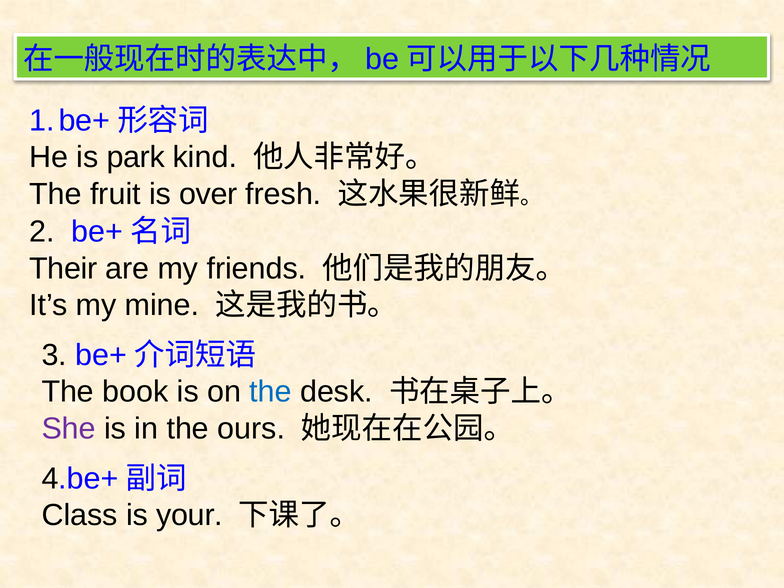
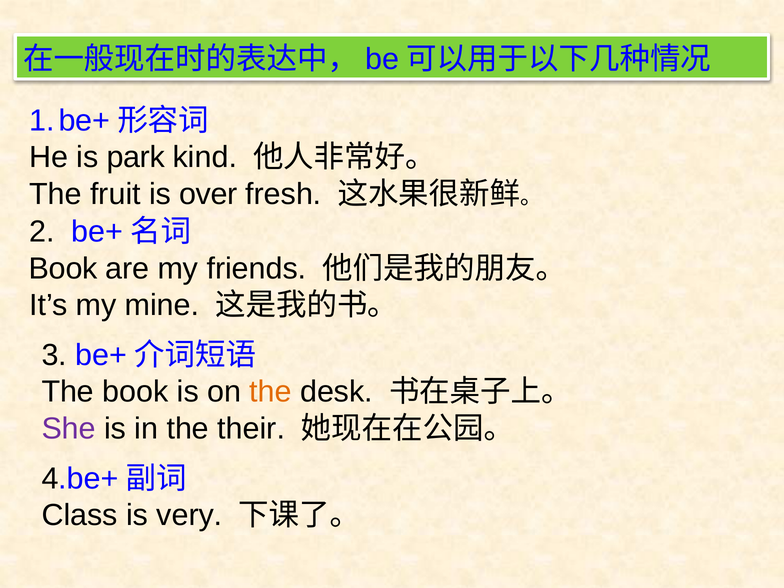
Their: Their -> Book (63, 268)
the colour: blue -> orange (271, 392)
ours: ours -> their (251, 428)
your: your -> very (189, 515)
